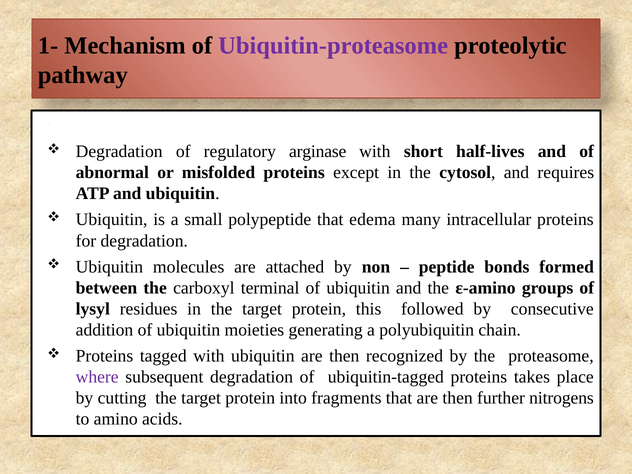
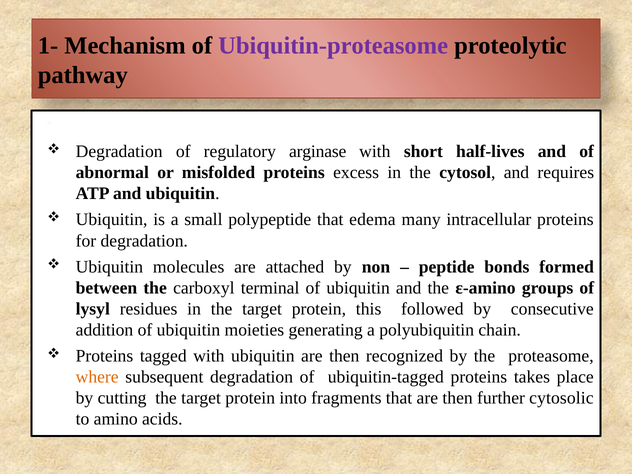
except: except -> excess (356, 173)
where colour: purple -> orange (97, 377)
nitrogens: nitrogens -> cytosolic (561, 398)
